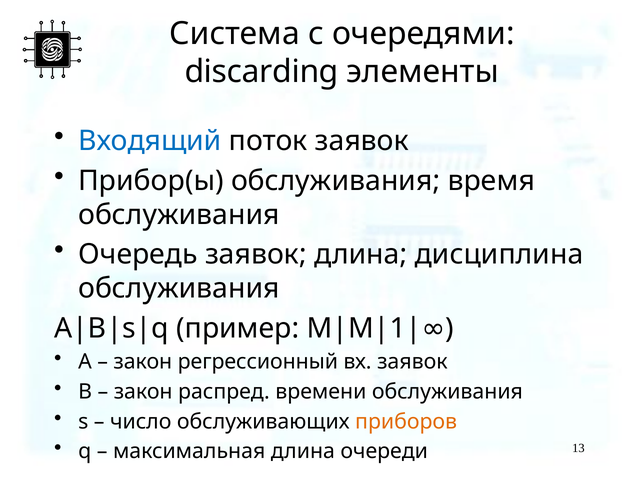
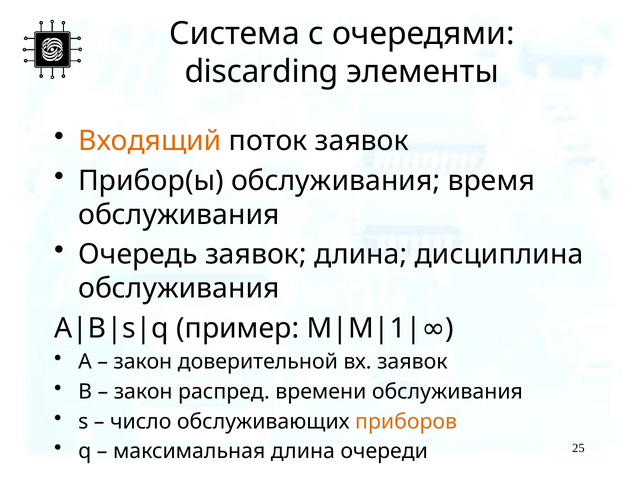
Входящий colour: blue -> orange (150, 141)
регрессионный: регрессионный -> доверительной (258, 362)
13: 13 -> 25 (578, 448)
